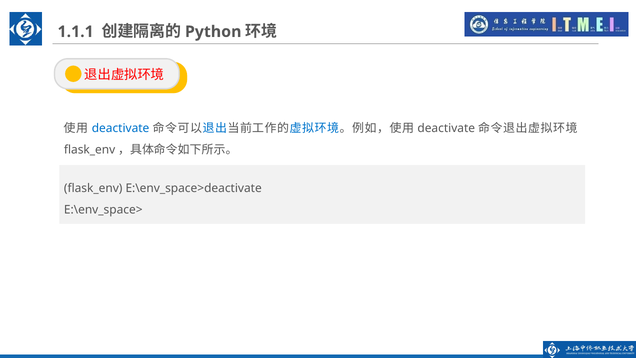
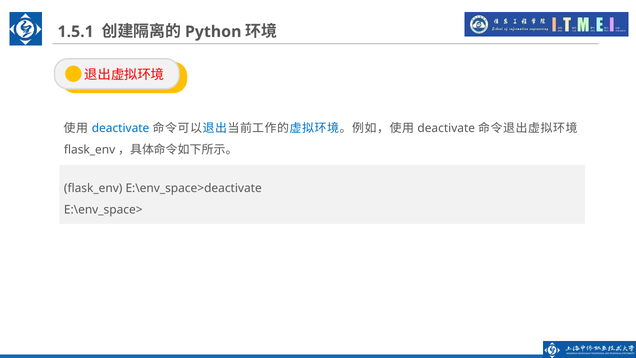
1.1.1: 1.1.1 -> 1.5.1 (76, 32)
